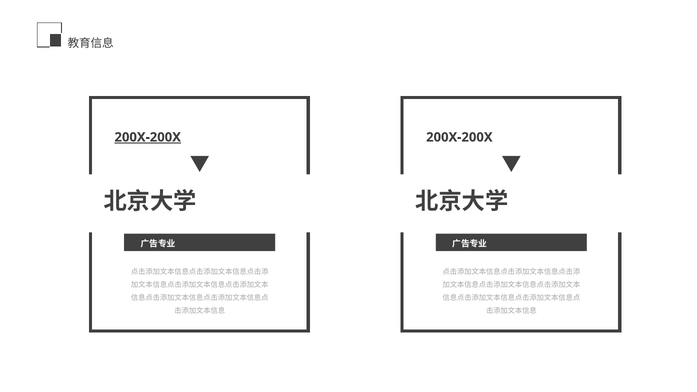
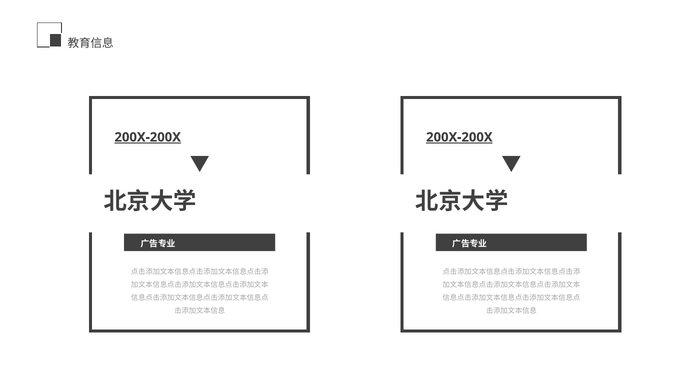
200X-200X underline: none -> present (459, 137)
